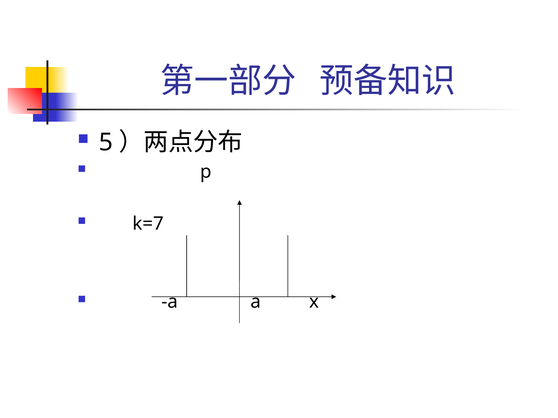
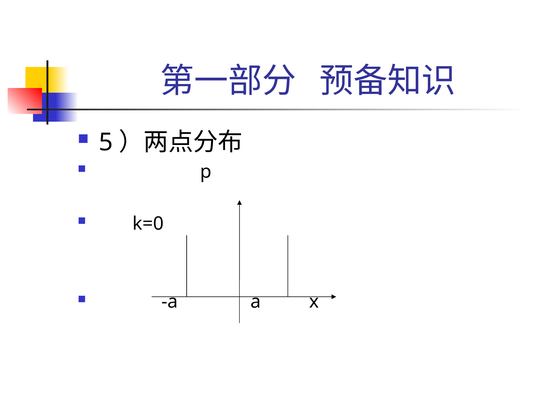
k=7: k=7 -> k=0 (148, 224)
